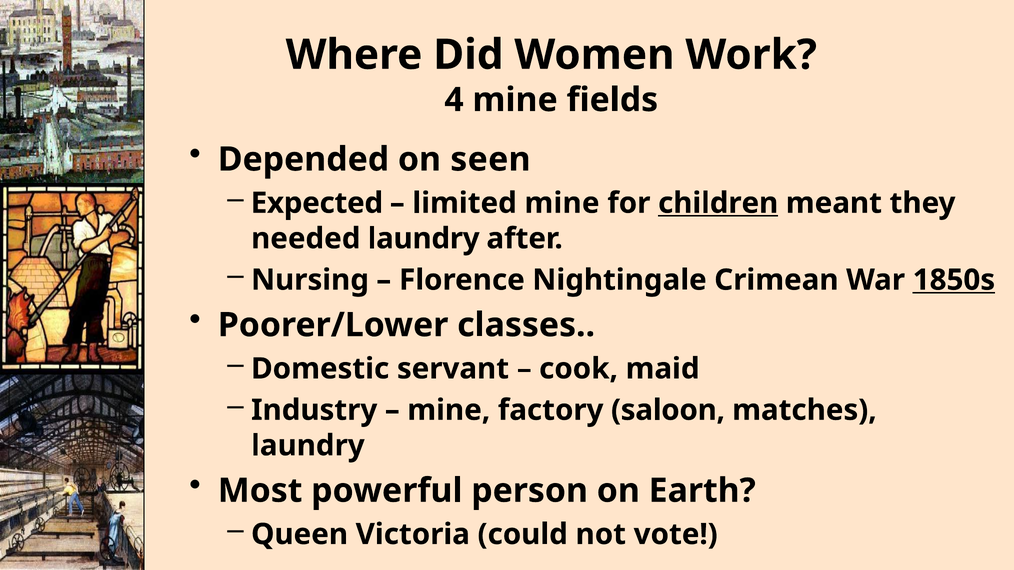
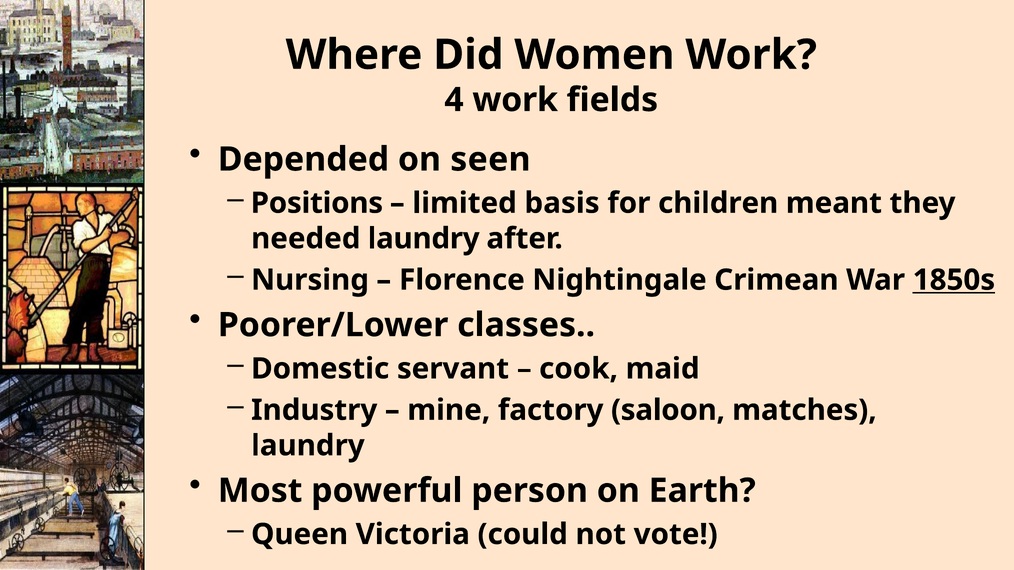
4 mine: mine -> work (515, 100)
Expected: Expected -> Positions (317, 203)
limited mine: mine -> basis (562, 203)
children underline: present -> none (718, 203)
